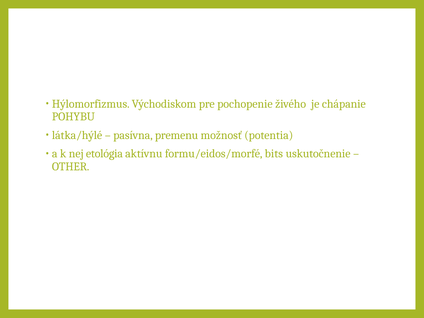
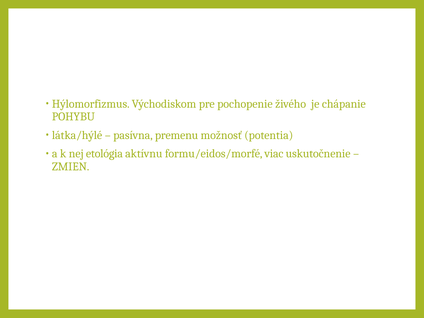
bits: bits -> viac (274, 154)
OTHER: OTHER -> ZMIEN (71, 166)
